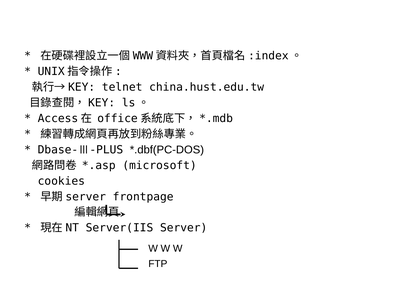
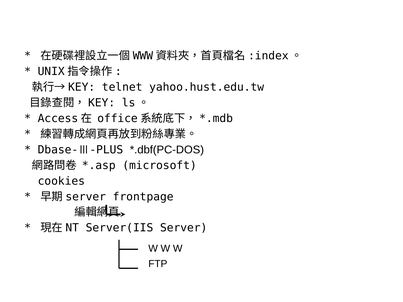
china.hust.edu.tw: china.hust.edu.tw -> yahoo.hust.edu.tw (207, 87)
